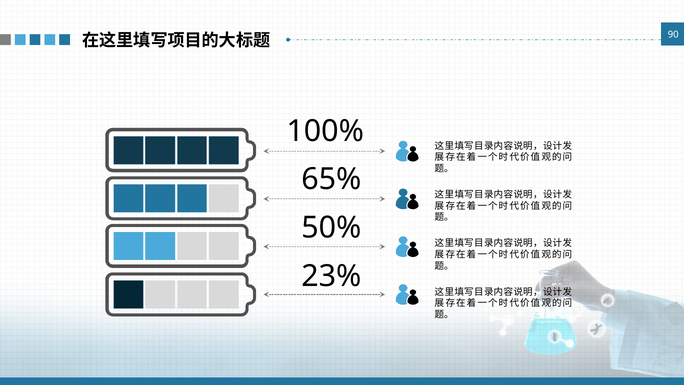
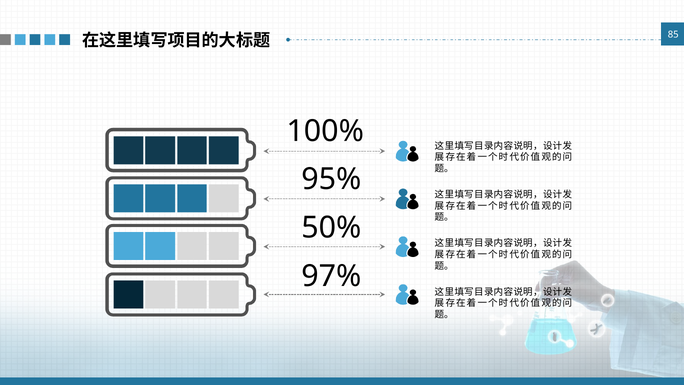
90: 90 -> 85 (673, 35)
65%: 65% -> 95% (331, 179)
23%: 23% -> 97% (331, 276)
